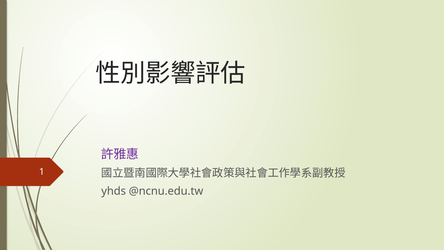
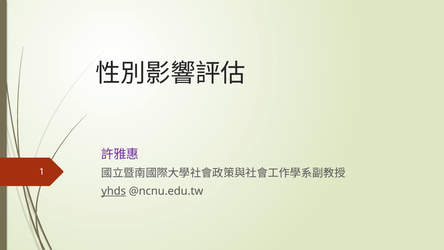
yhds underline: none -> present (114, 191)
